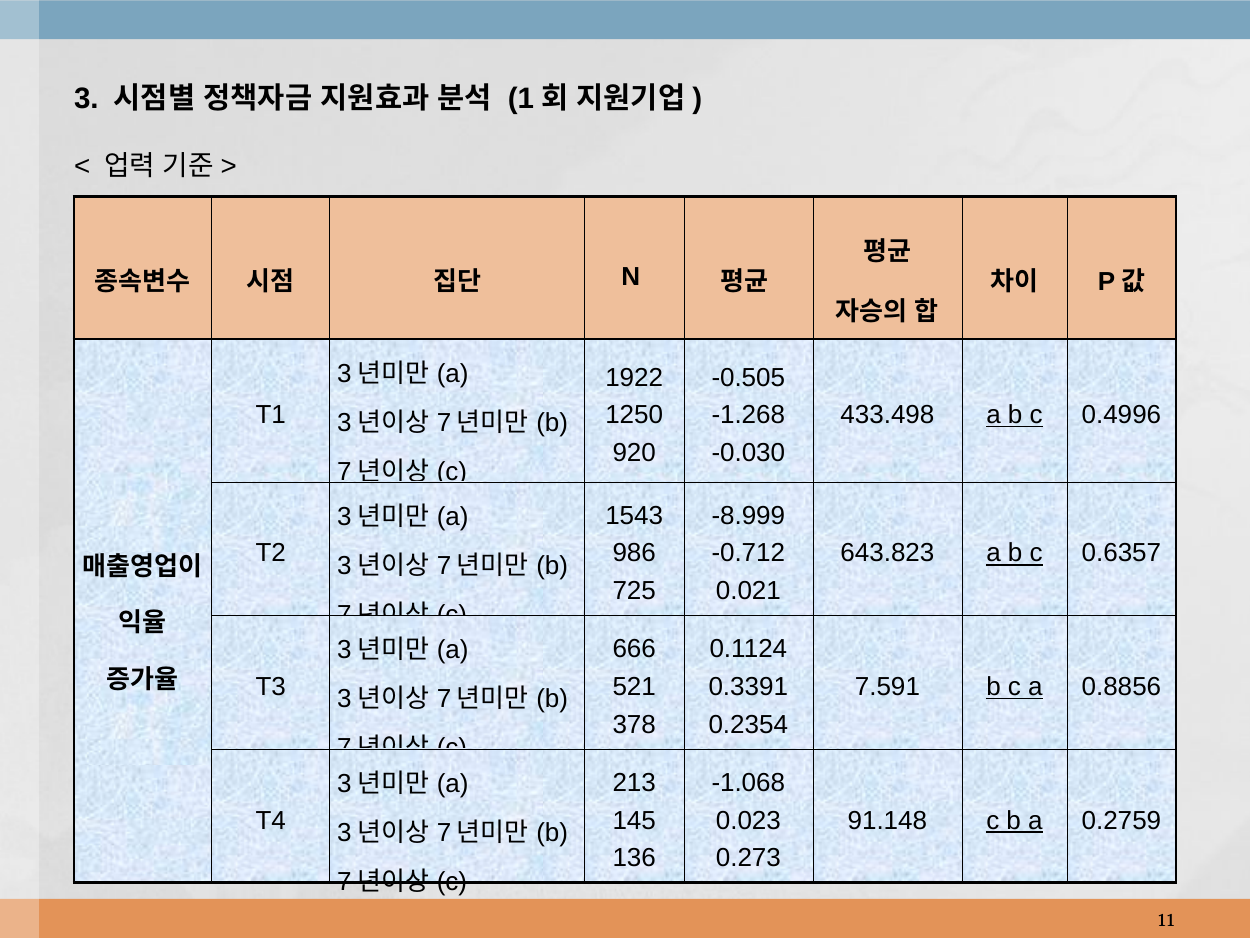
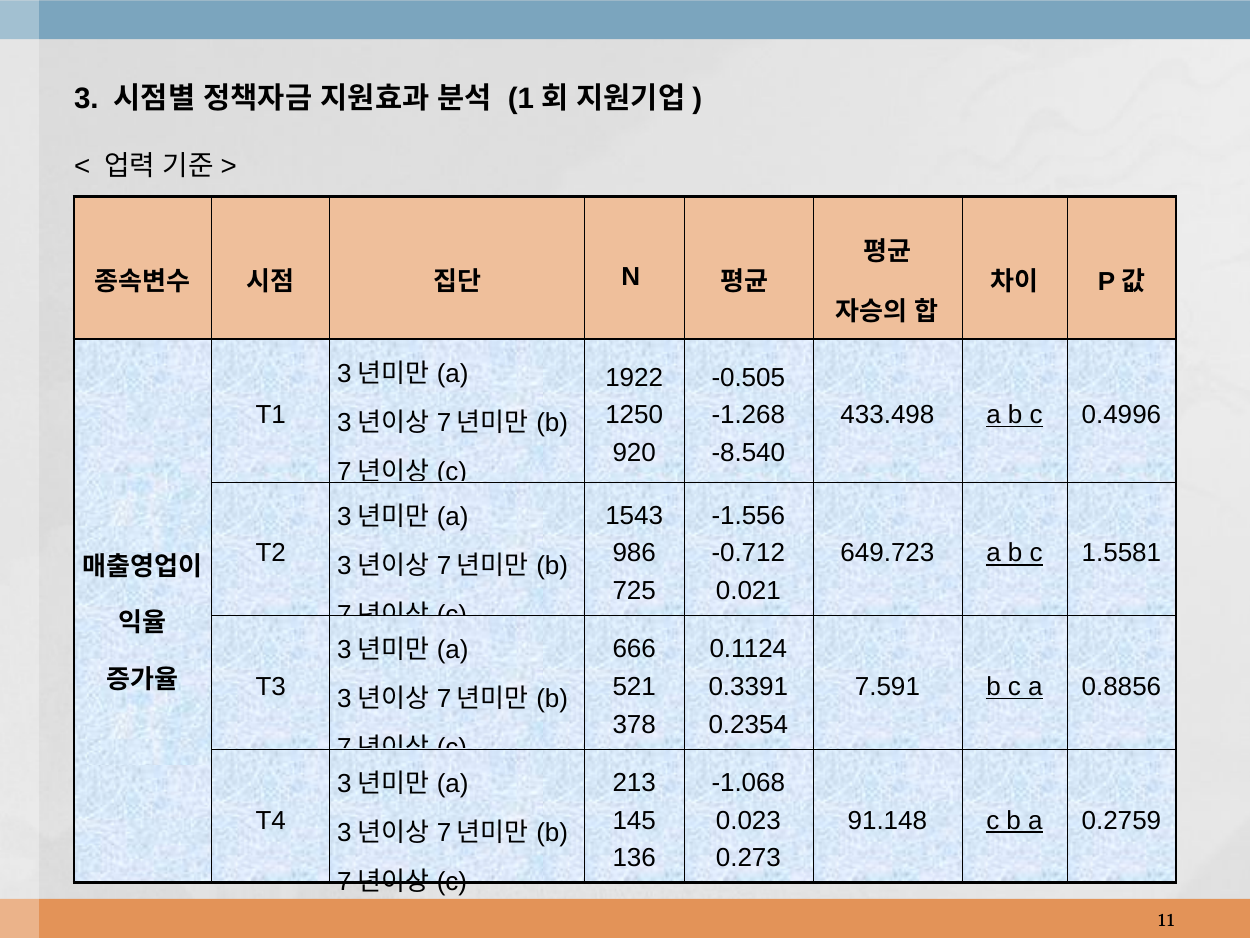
-0.030: -0.030 -> -8.540 (748, 453)
-8.999: -8.999 -> -1.556 (748, 515)
643.823: 643.823 -> 649.723 (887, 553)
0.6357: 0.6357 -> 1.5581 (1121, 553)
